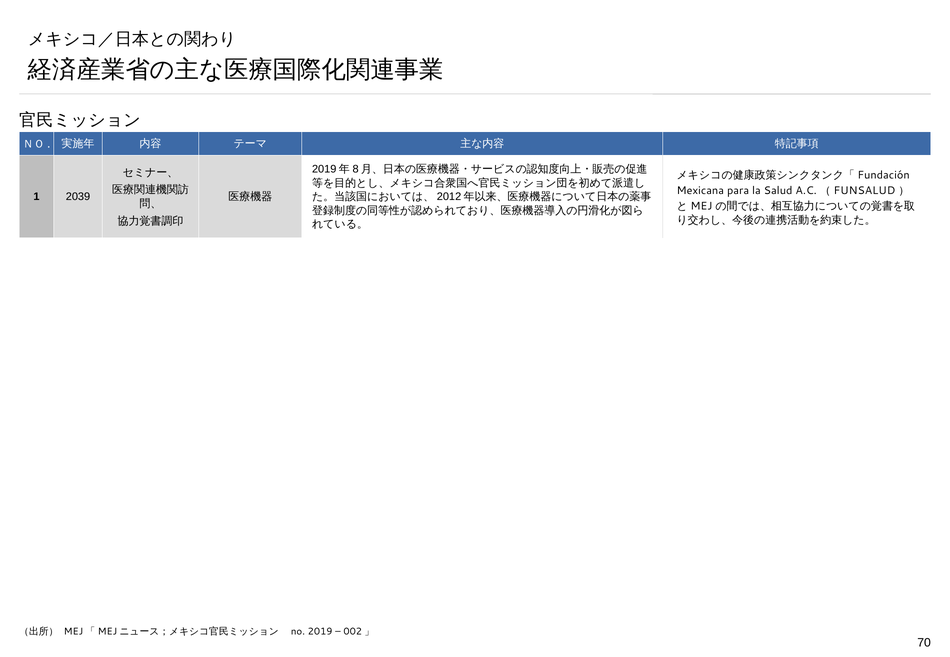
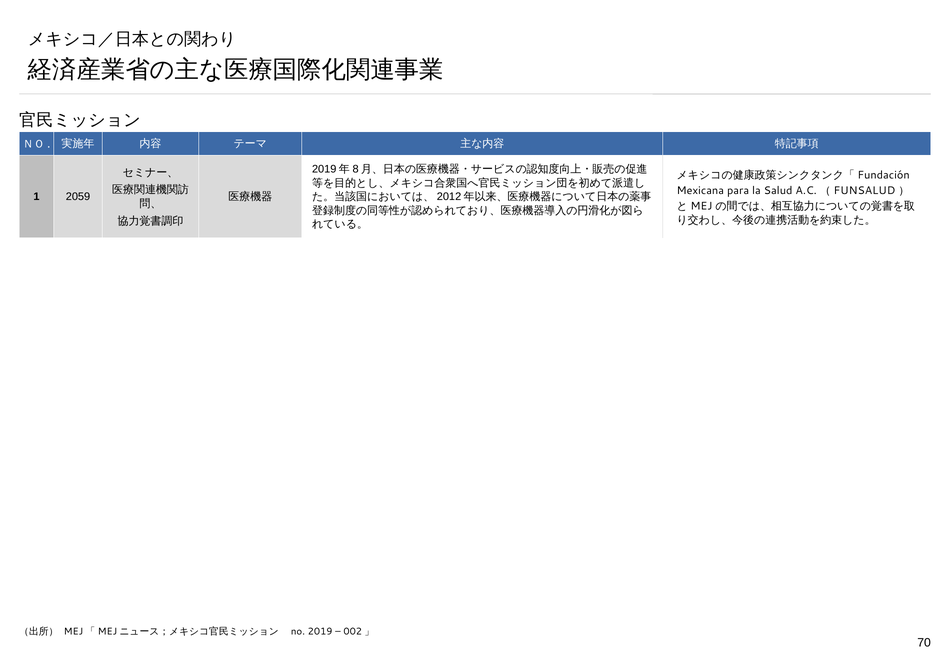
2039: 2039 -> 2059 (78, 197)
